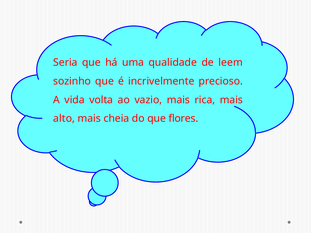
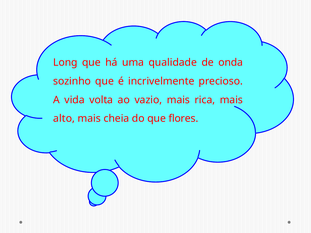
Seria: Seria -> Long (65, 63)
leem: leem -> onda (231, 63)
